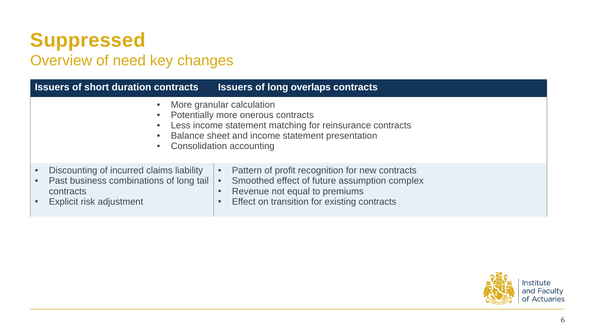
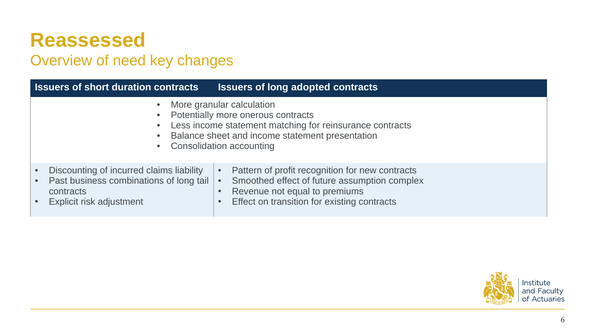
Suppressed: Suppressed -> Reassessed (88, 40)
overlaps: overlaps -> adopted (311, 87)
